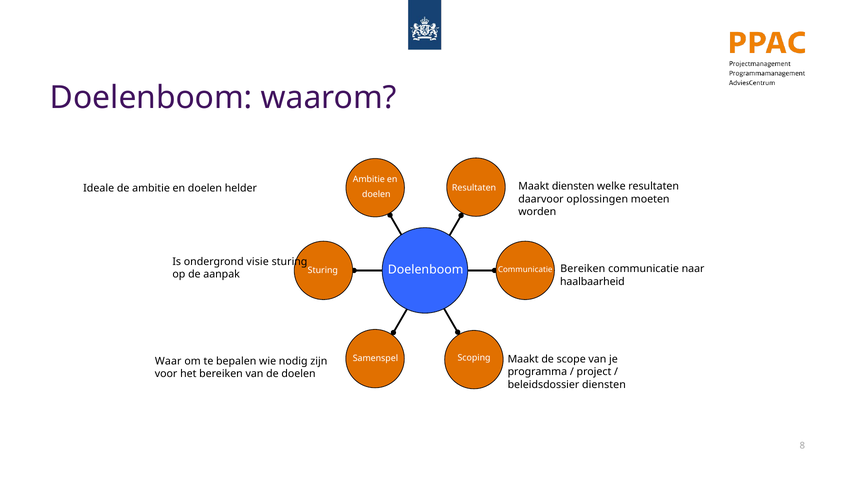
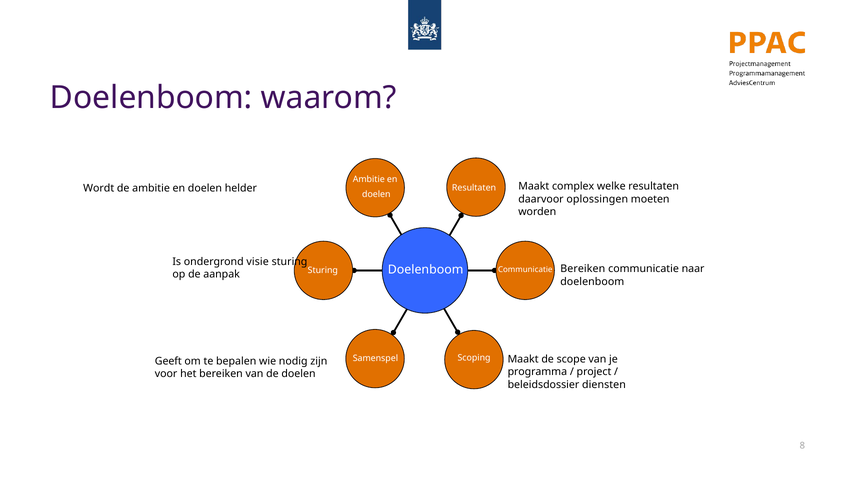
Ideale: Ideale -> Wordt (99, 189)
Maakt diensten: diensten -> complex (573, 187)
haalbaarheid: haalbaarheid -> doelenboom (592, 282)
Waar: Waar -> Geeft (168, 362)
